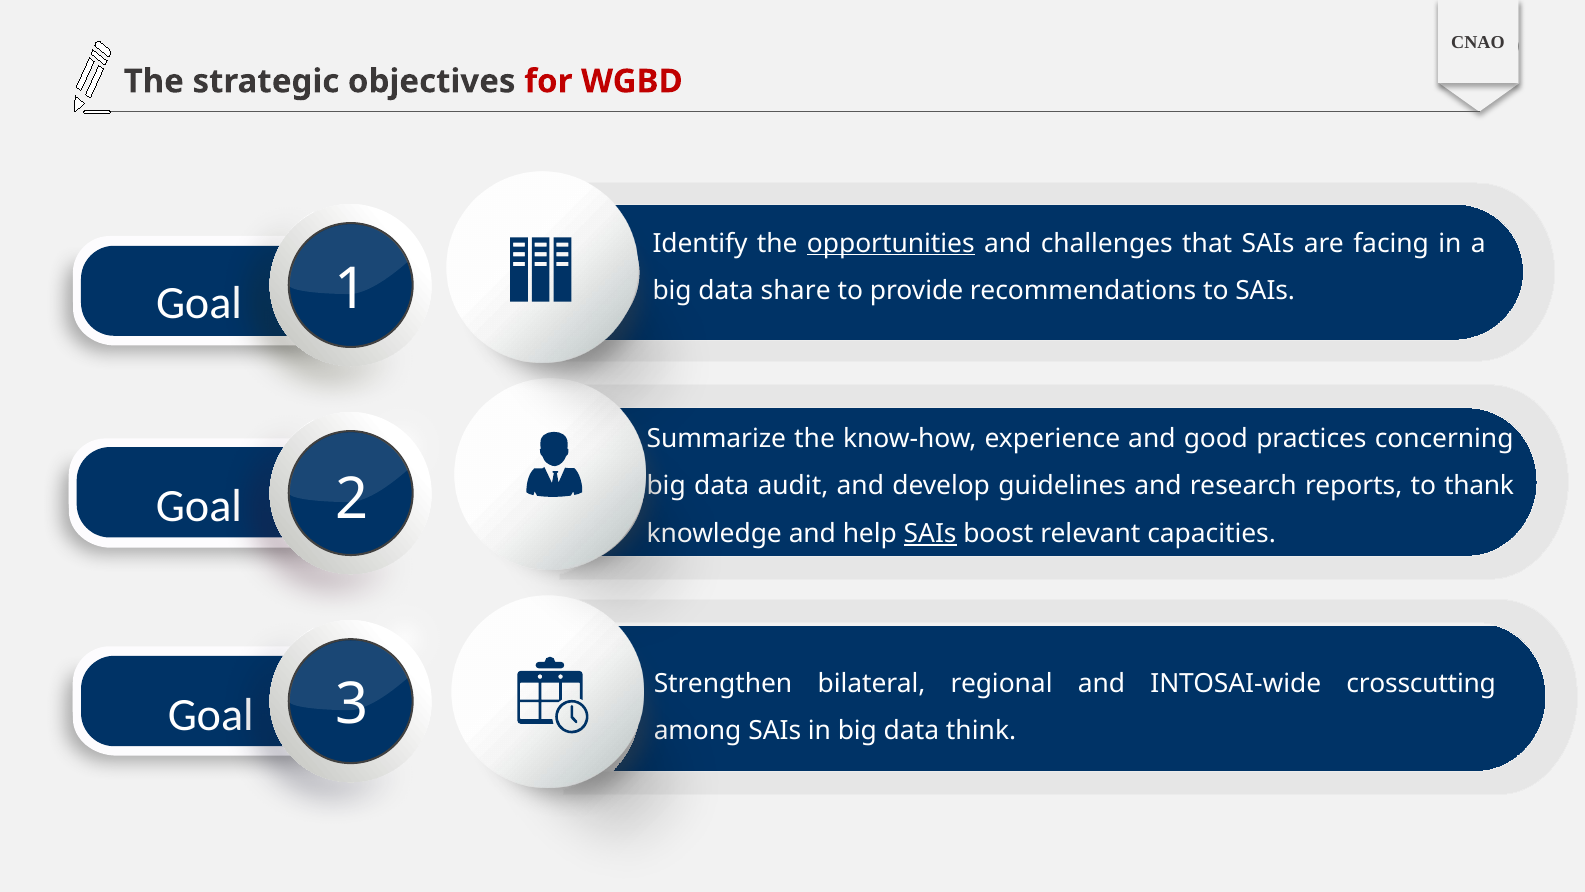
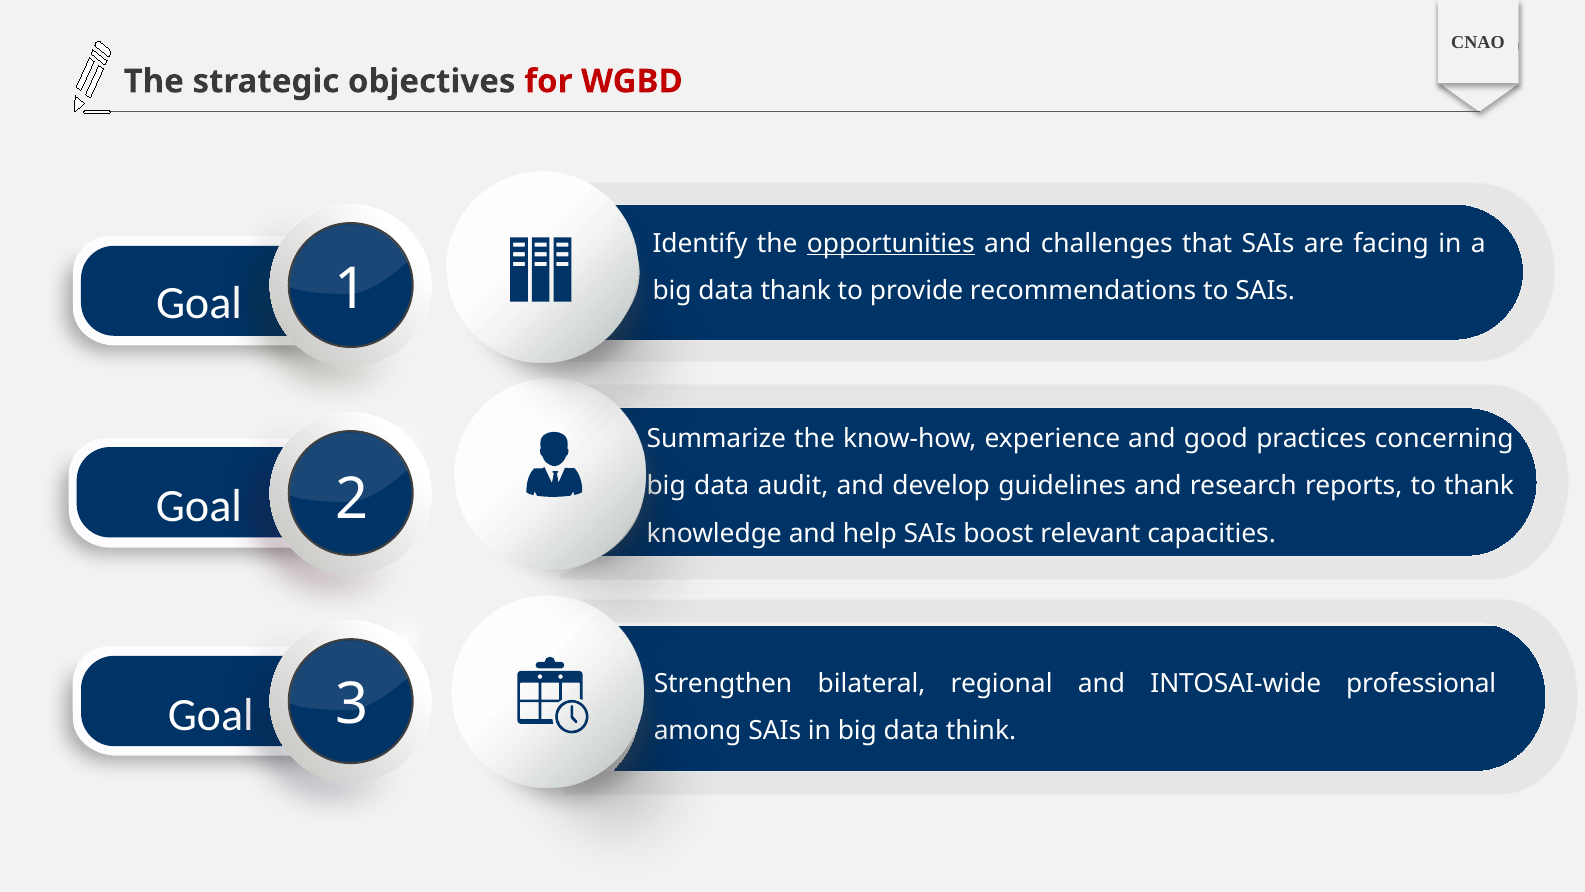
share: share -> thank (796, 291)
SAIs underline: present -> none (930, 533)
crosscutting: crosscutting -> professional (1421, 683)
